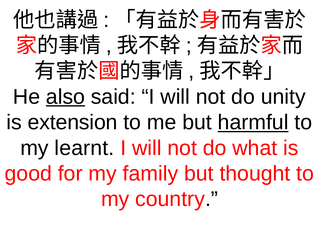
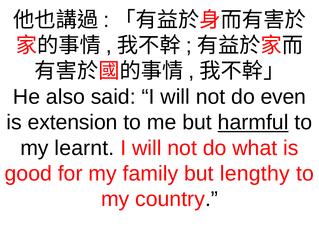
also underline: present -> none (65, 96)
unity: unity -> even (283, 96)
thought: thought -> lengthy (255, 173)
